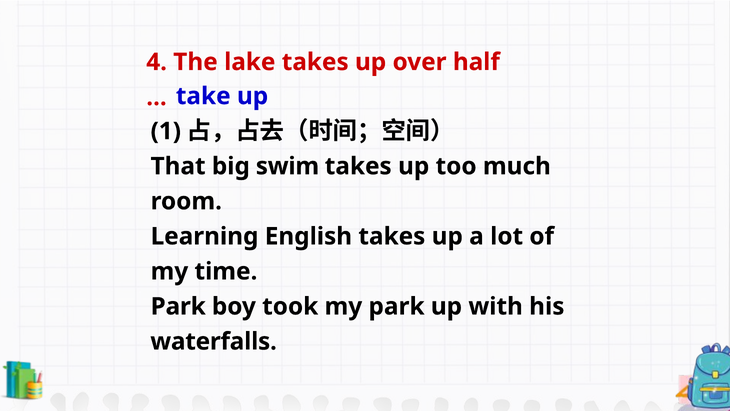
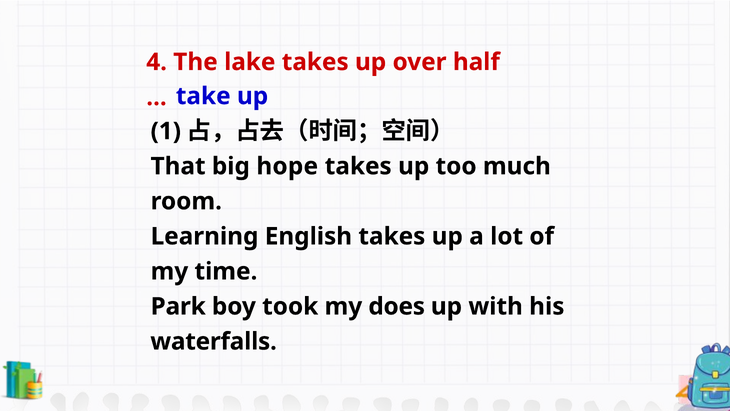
swim: swim -> hope (287, 166)
my park: park -> does (397, 306)
